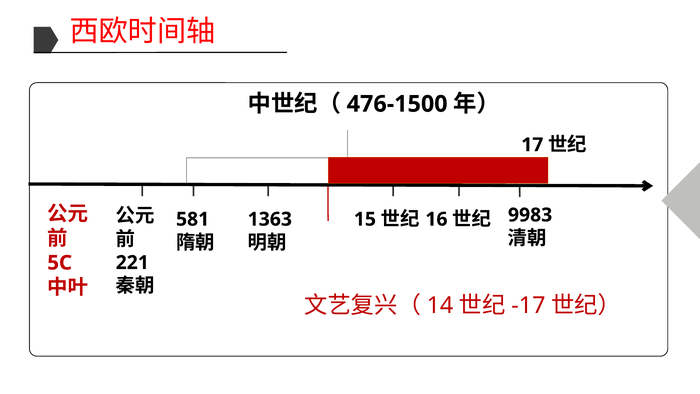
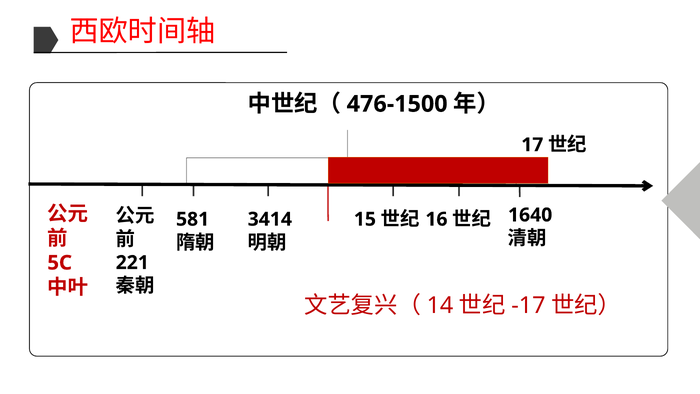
1363: 1363 -> 3414 (270, 219)
9983: 9983 -> 1640 (530, 215)
